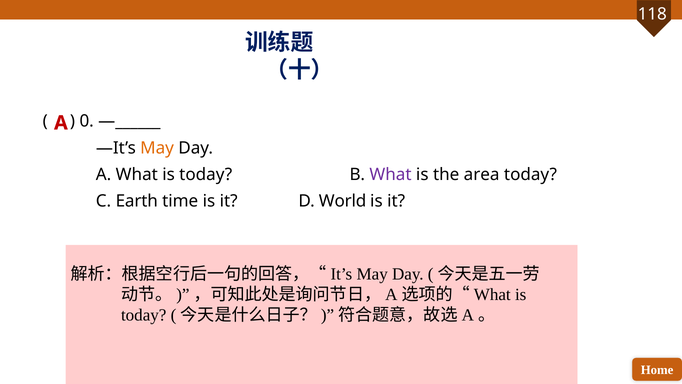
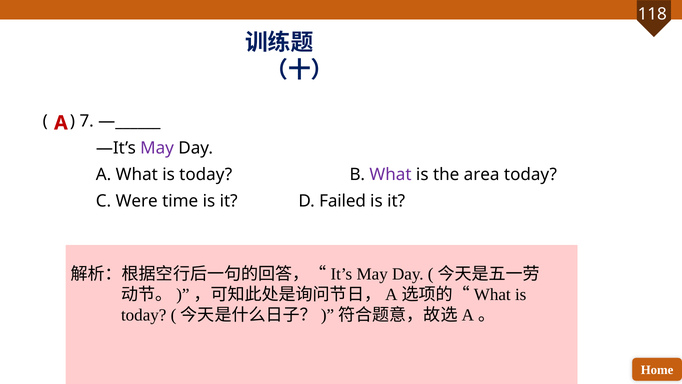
0: 0 -> 7 (87, 121)
May colour: orange -> purple (157, 148)
Earth: Earth -> Were (137, 201)
World: World -> Failed (343, 201)
